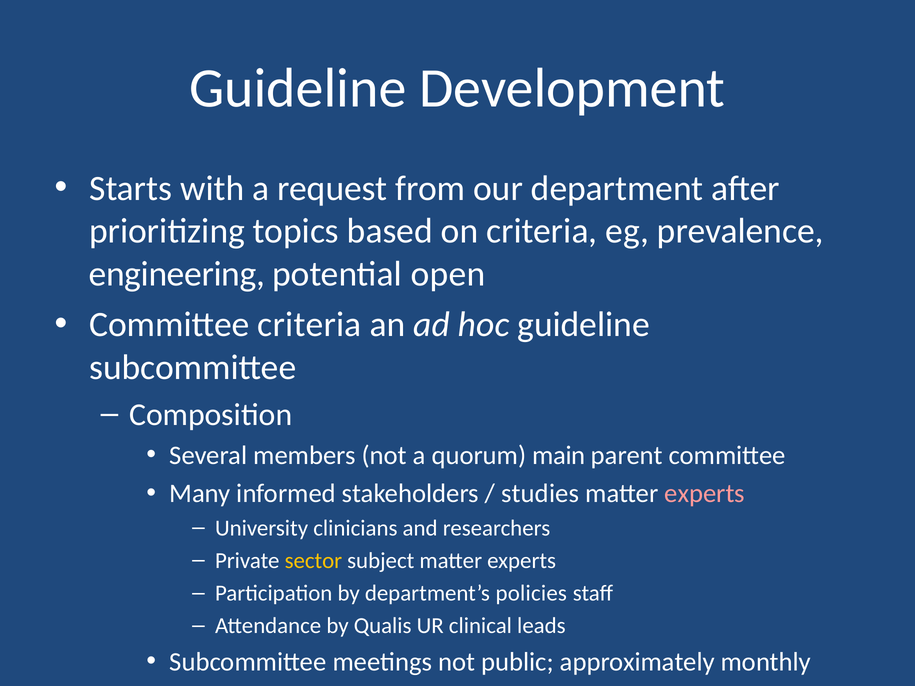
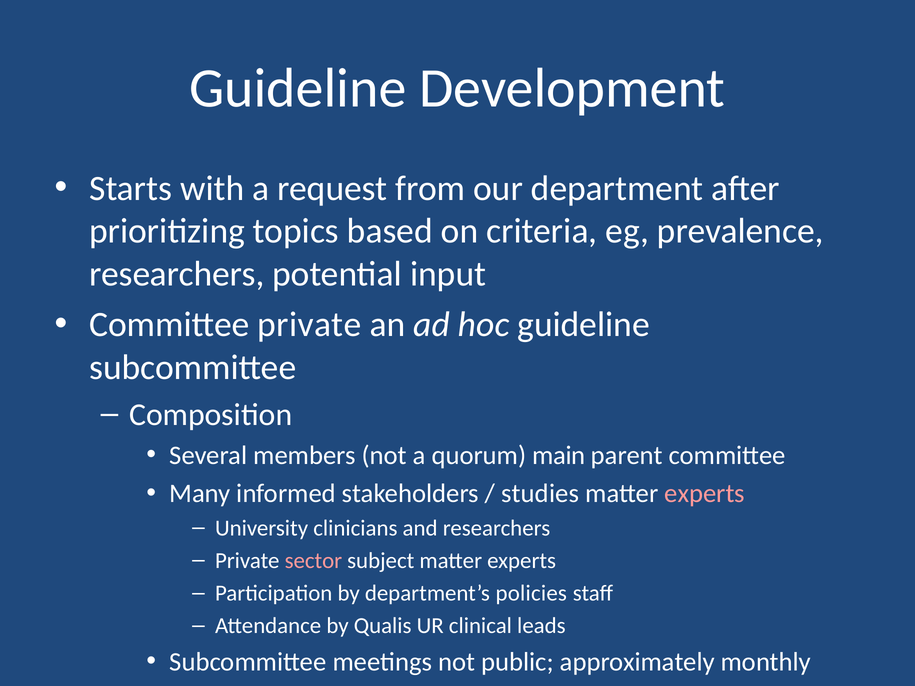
engineering: engineering -> researchers (177, 274)
open: open -> input (448, 274)
Committee criteria: criteria -> private (309, 325)
sector colour: yellow -> pink (313, 561)
